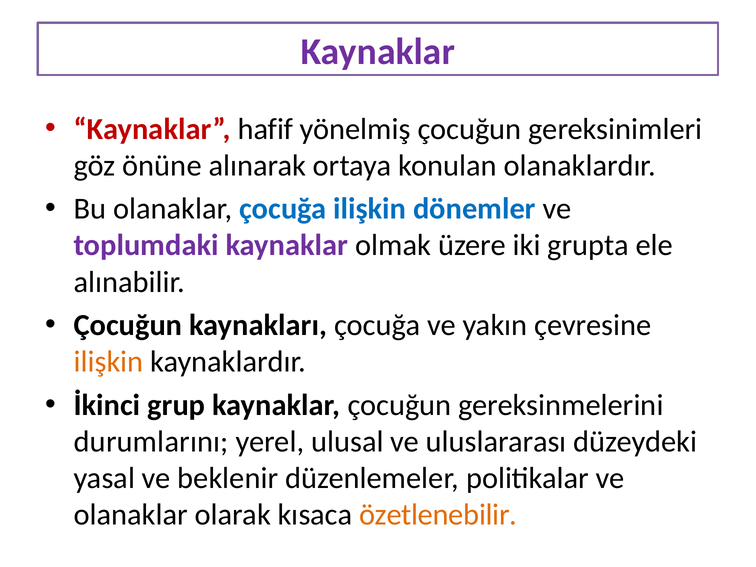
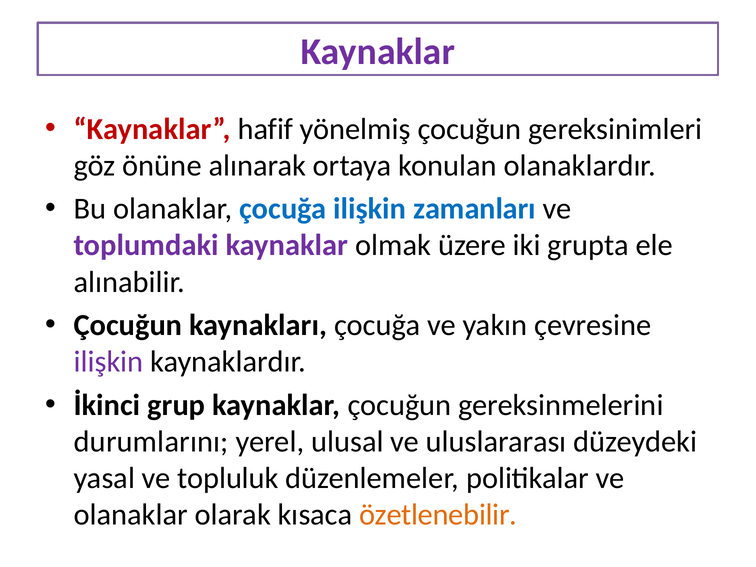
dönemler: dönemler -> zamanları (474, 209)
ilişkin colour: orange -> purple (109, 362)
beklenir: beklenir -> topluluk (228, 478)
